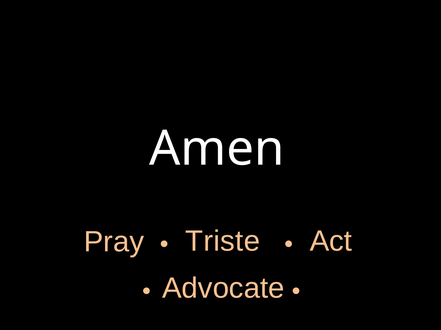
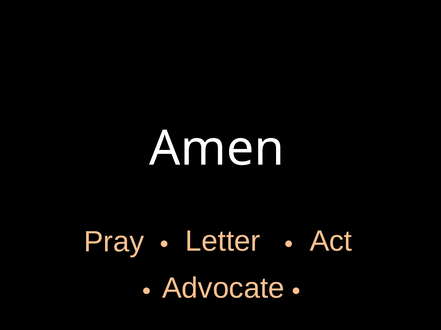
Triste: Triste -> Letter (223, 242)
